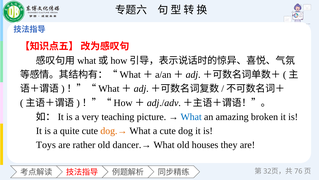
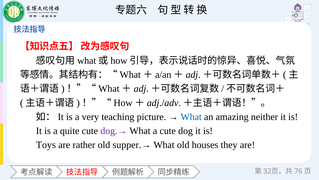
broken: broken -> neither (264, 116)
dog.→ colour: orange -> purple (114, 131)
dancer.→: dancer.→ -> supper.→ (132, 145)
